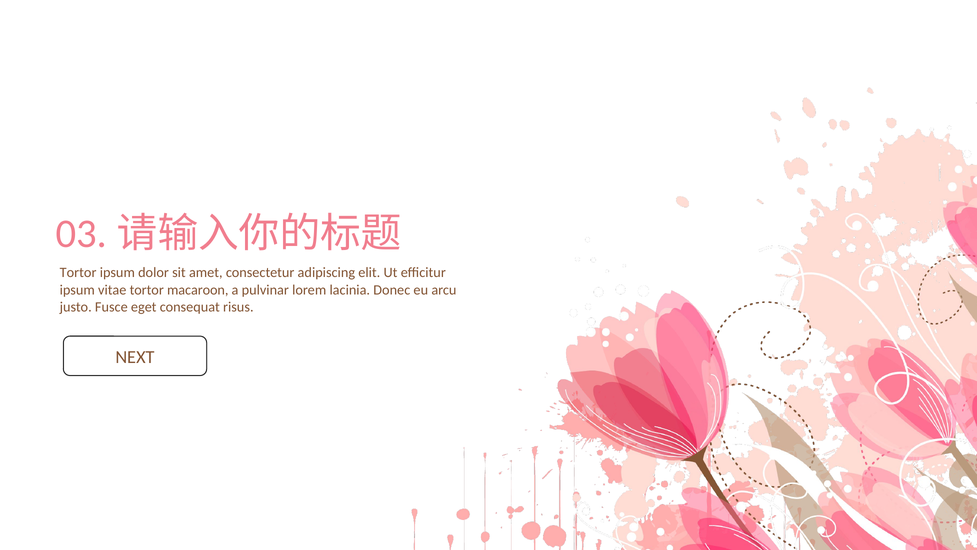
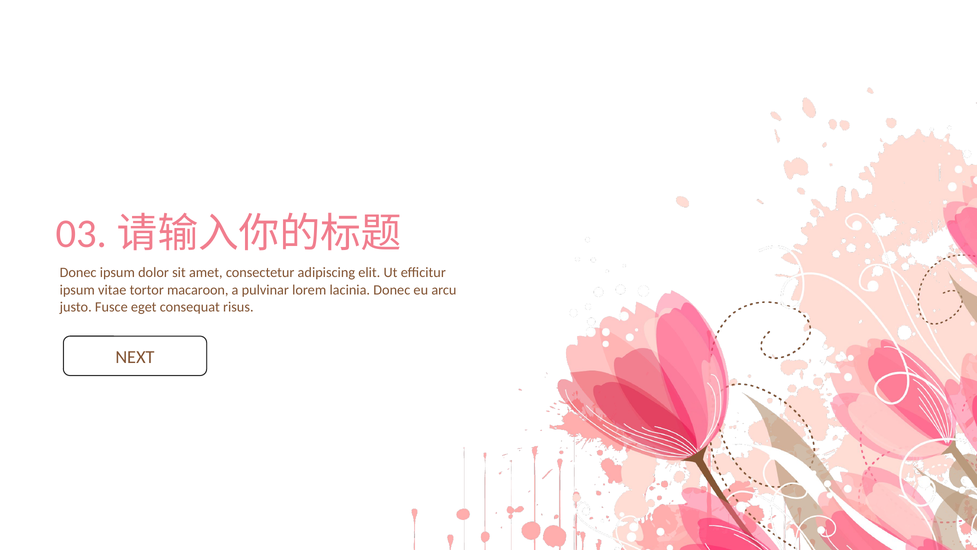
Tortor: Tortor -> Donec (78, 272)
